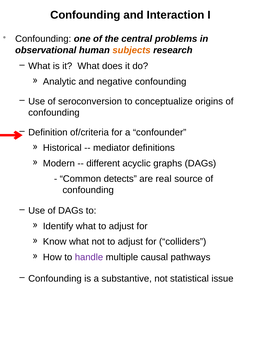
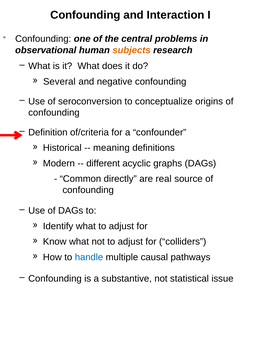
Analytic: Analytic -> Several (59, 82)
mediator: mediator -> meaning (111, 148)
detects: detects -> directly (120, 179)
handle colour: purple -> blue (89, 258)
